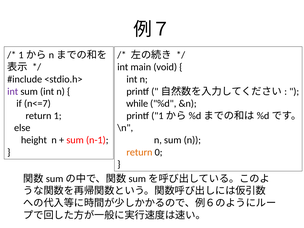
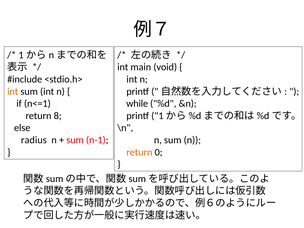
int colour: purple -> orange (13, 91)
n<=7: n<=7 -> n<=1 (37, 104)
1: 1 -> 8 (58, 116)
height: height -> radius (34, 140)
